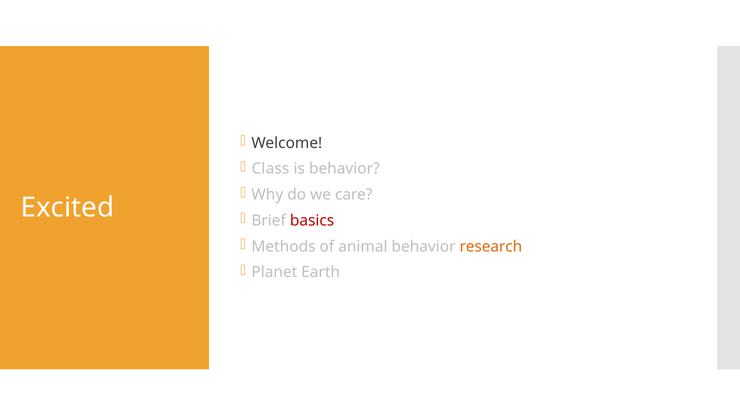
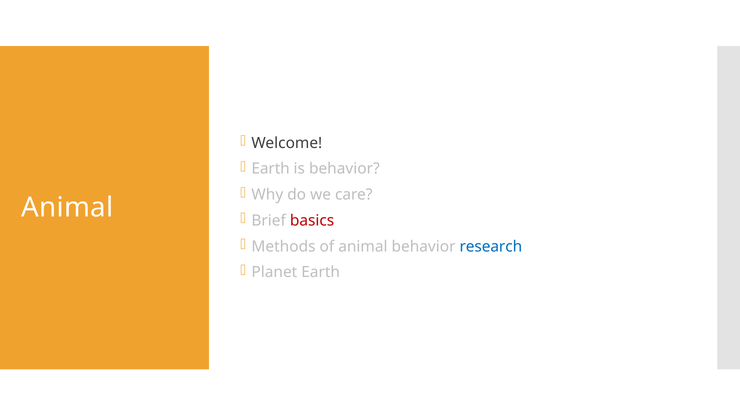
Class: Class -> Earth (271, 169)
Excited: Excited -> Animal (67, 208)
research colour: orange -> blue (491, 247)
